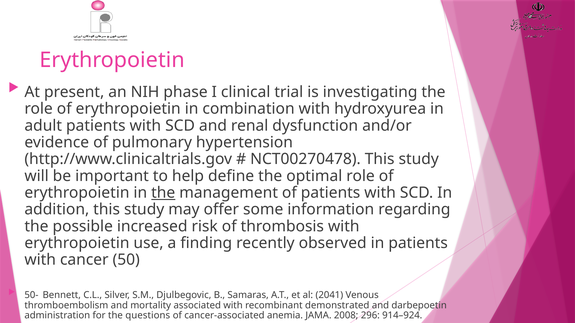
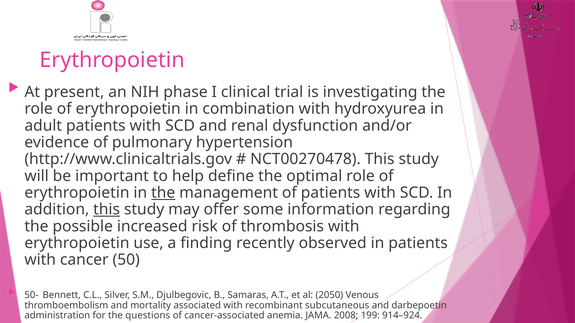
this underline: none -> present (107, 210)
2041: 2041 -> 2050 (329, 295)
demonstrated: demonstrated -> subcutaneous (337, 306)
296: 296 -> 199 (370, 316)
